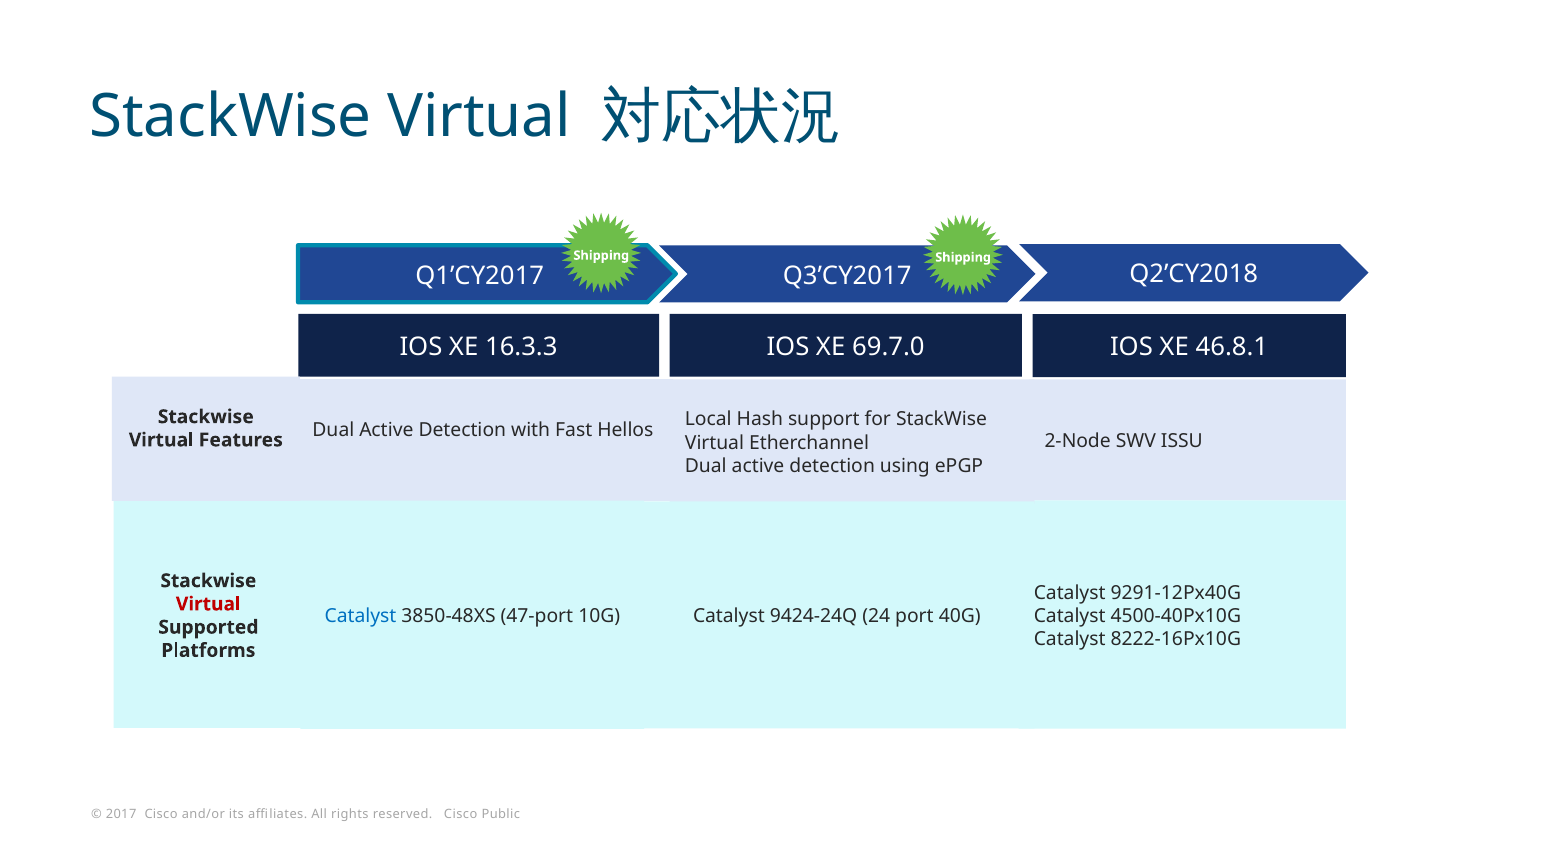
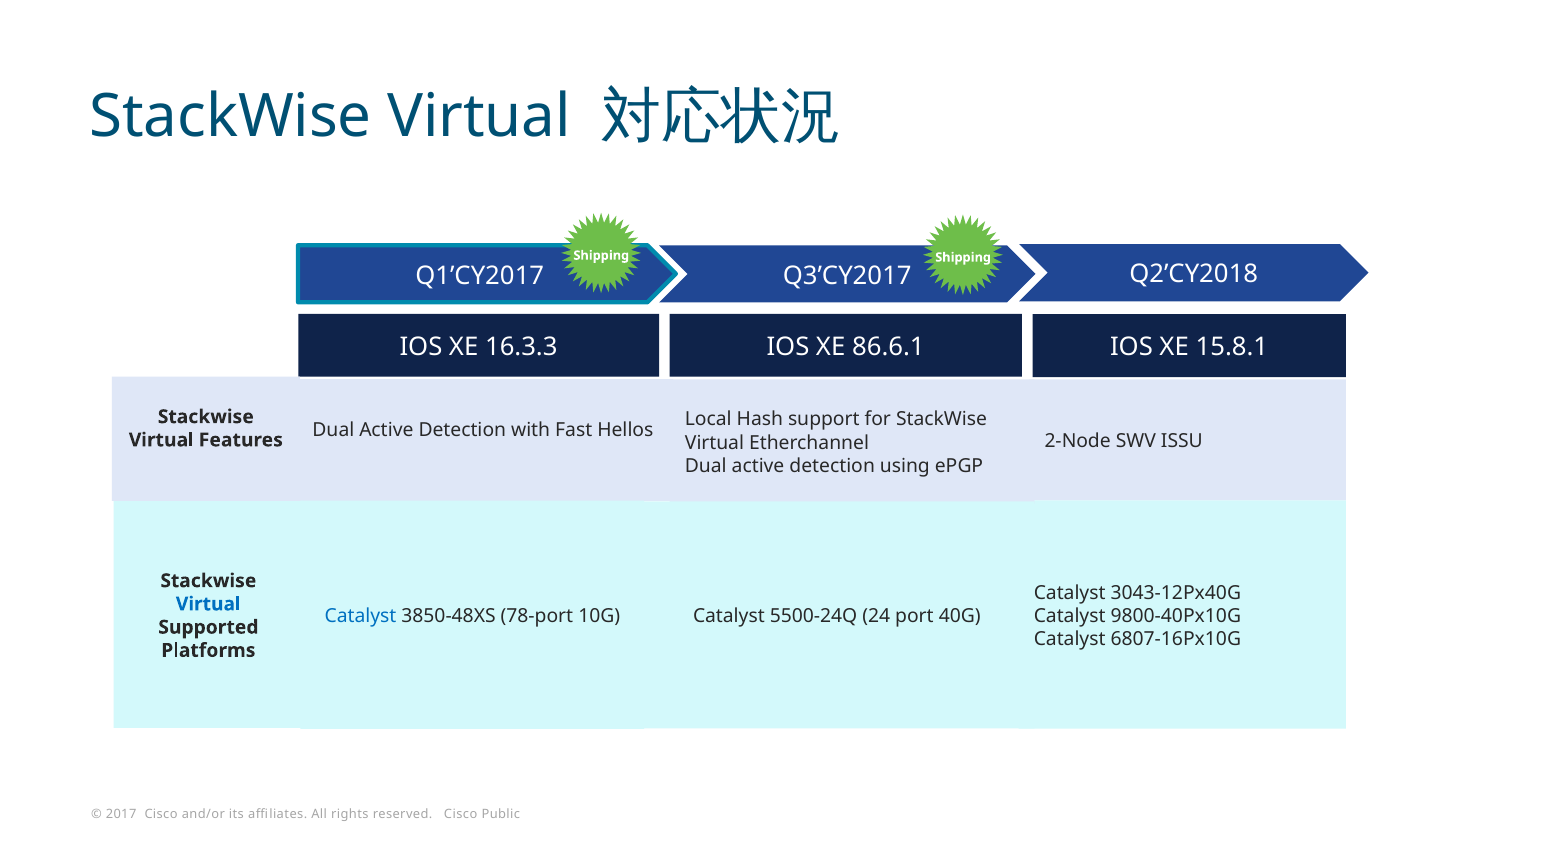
69.7.0: 69.7.0 -> 86.6.1 (888, 347)
46.8.1: 46.8.1 -> 15.8.1 (1232, 347)
9291-12Px40G: 9291-12Px40G -> 3043-12Px40G (1176, 593)
Virtual colour: red -> blue (208, 604)
4500-40Px10G: 4500-40Px10G -> 9800-40Px10G (1176, 616)
47-port: 47-port -> 78-port (537, 616)
9424-24Q: 9424-24Q -> 5500-24Q (814, 616)
8222-16Px10G: 8222-16Px10G -> 6807-16Px10G (1176, 639)
